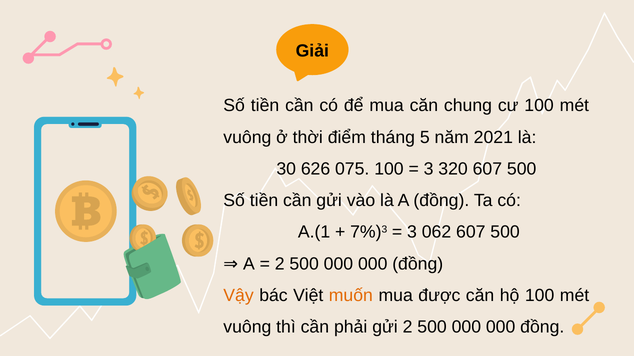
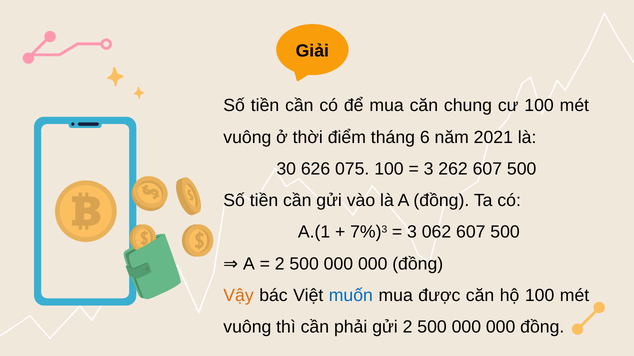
5: 5 -> 6 (425, 137)
320: 320 -> 262 (453, 169)
muốn colour: orange -> blue (351, 296)
